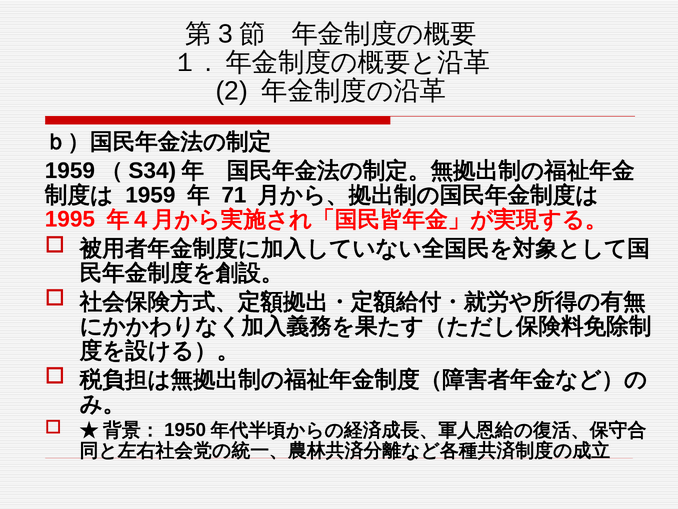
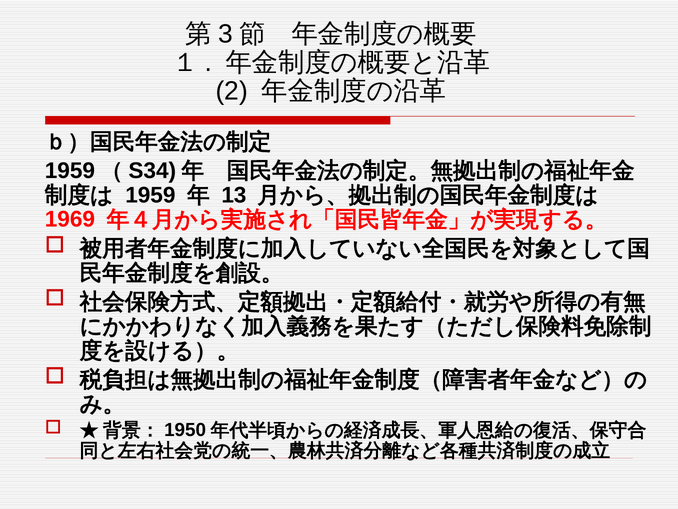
71: 71 -> 13 (234, 195)
1995: 1995 -> 1969 (70, 219)
